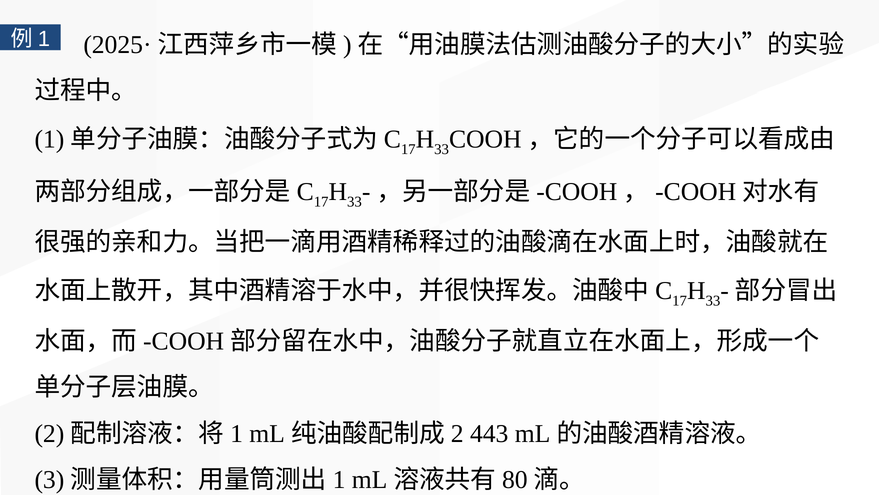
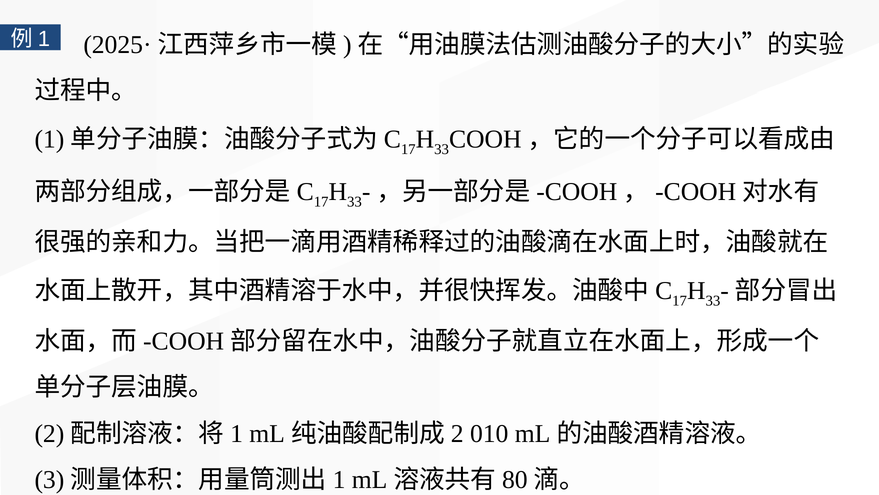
443: 443 -> 010 (489, 433)
